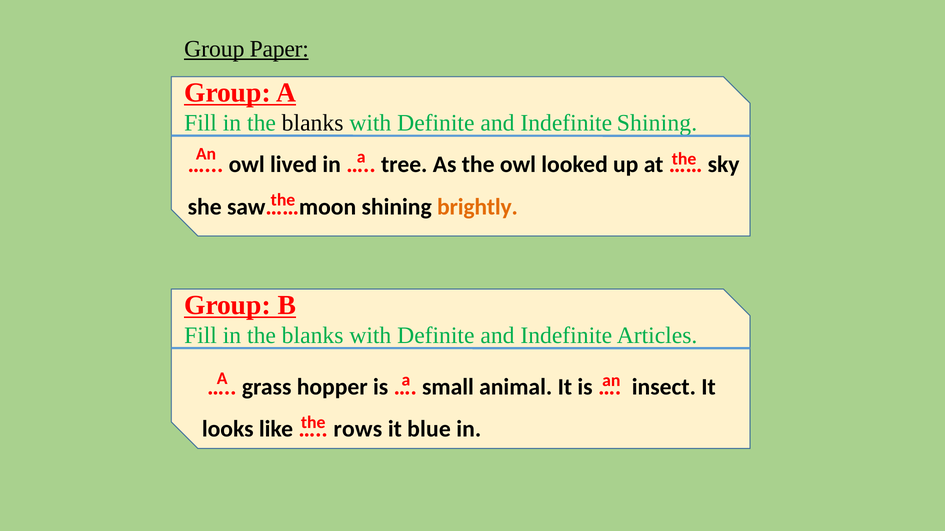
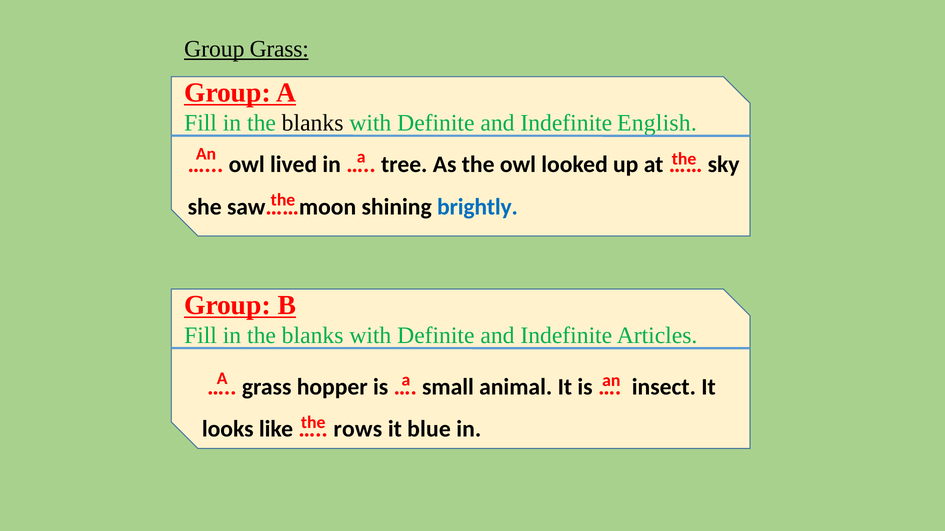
Group Paper: Paper -> Grass (279, 49)
Indefinite Shining: Shining -> English (657, 123)
brightly colour: orange -> blue (477, 207)
